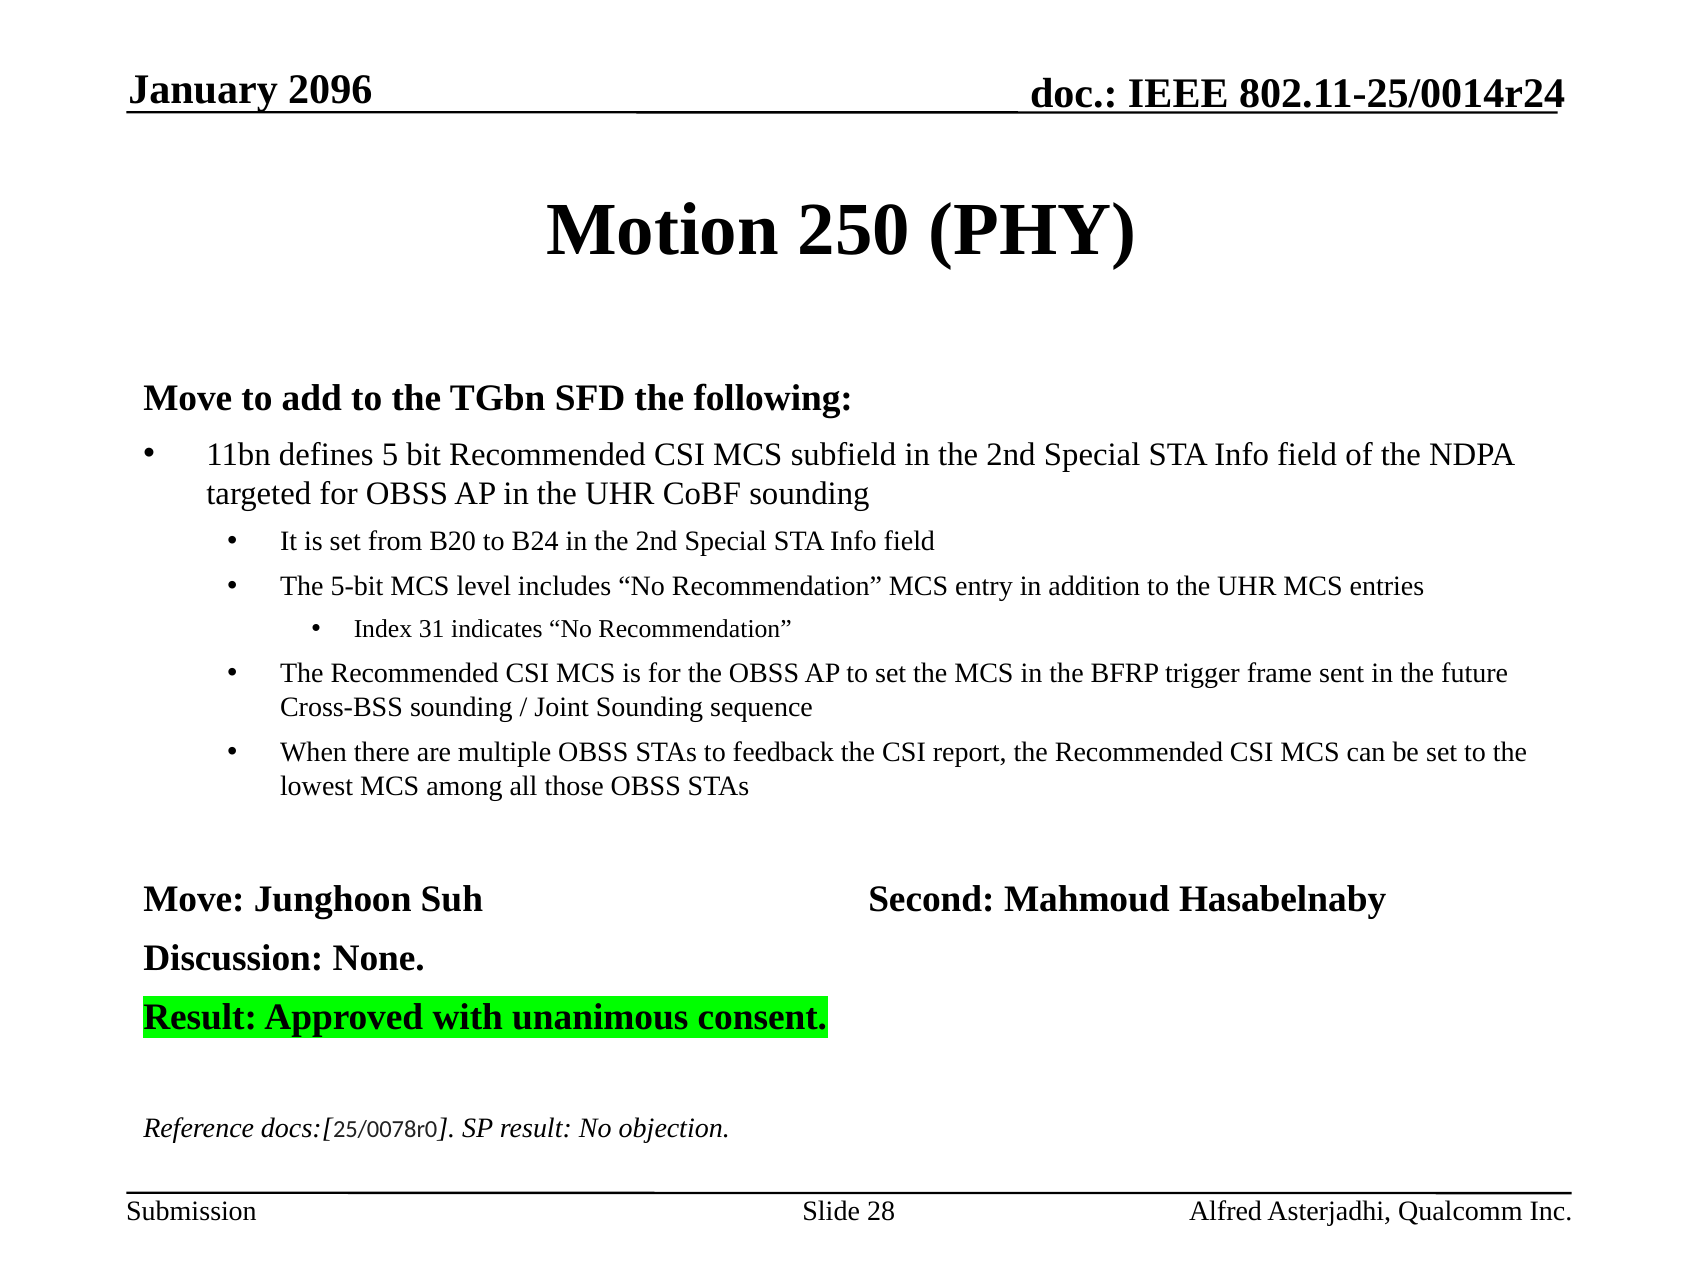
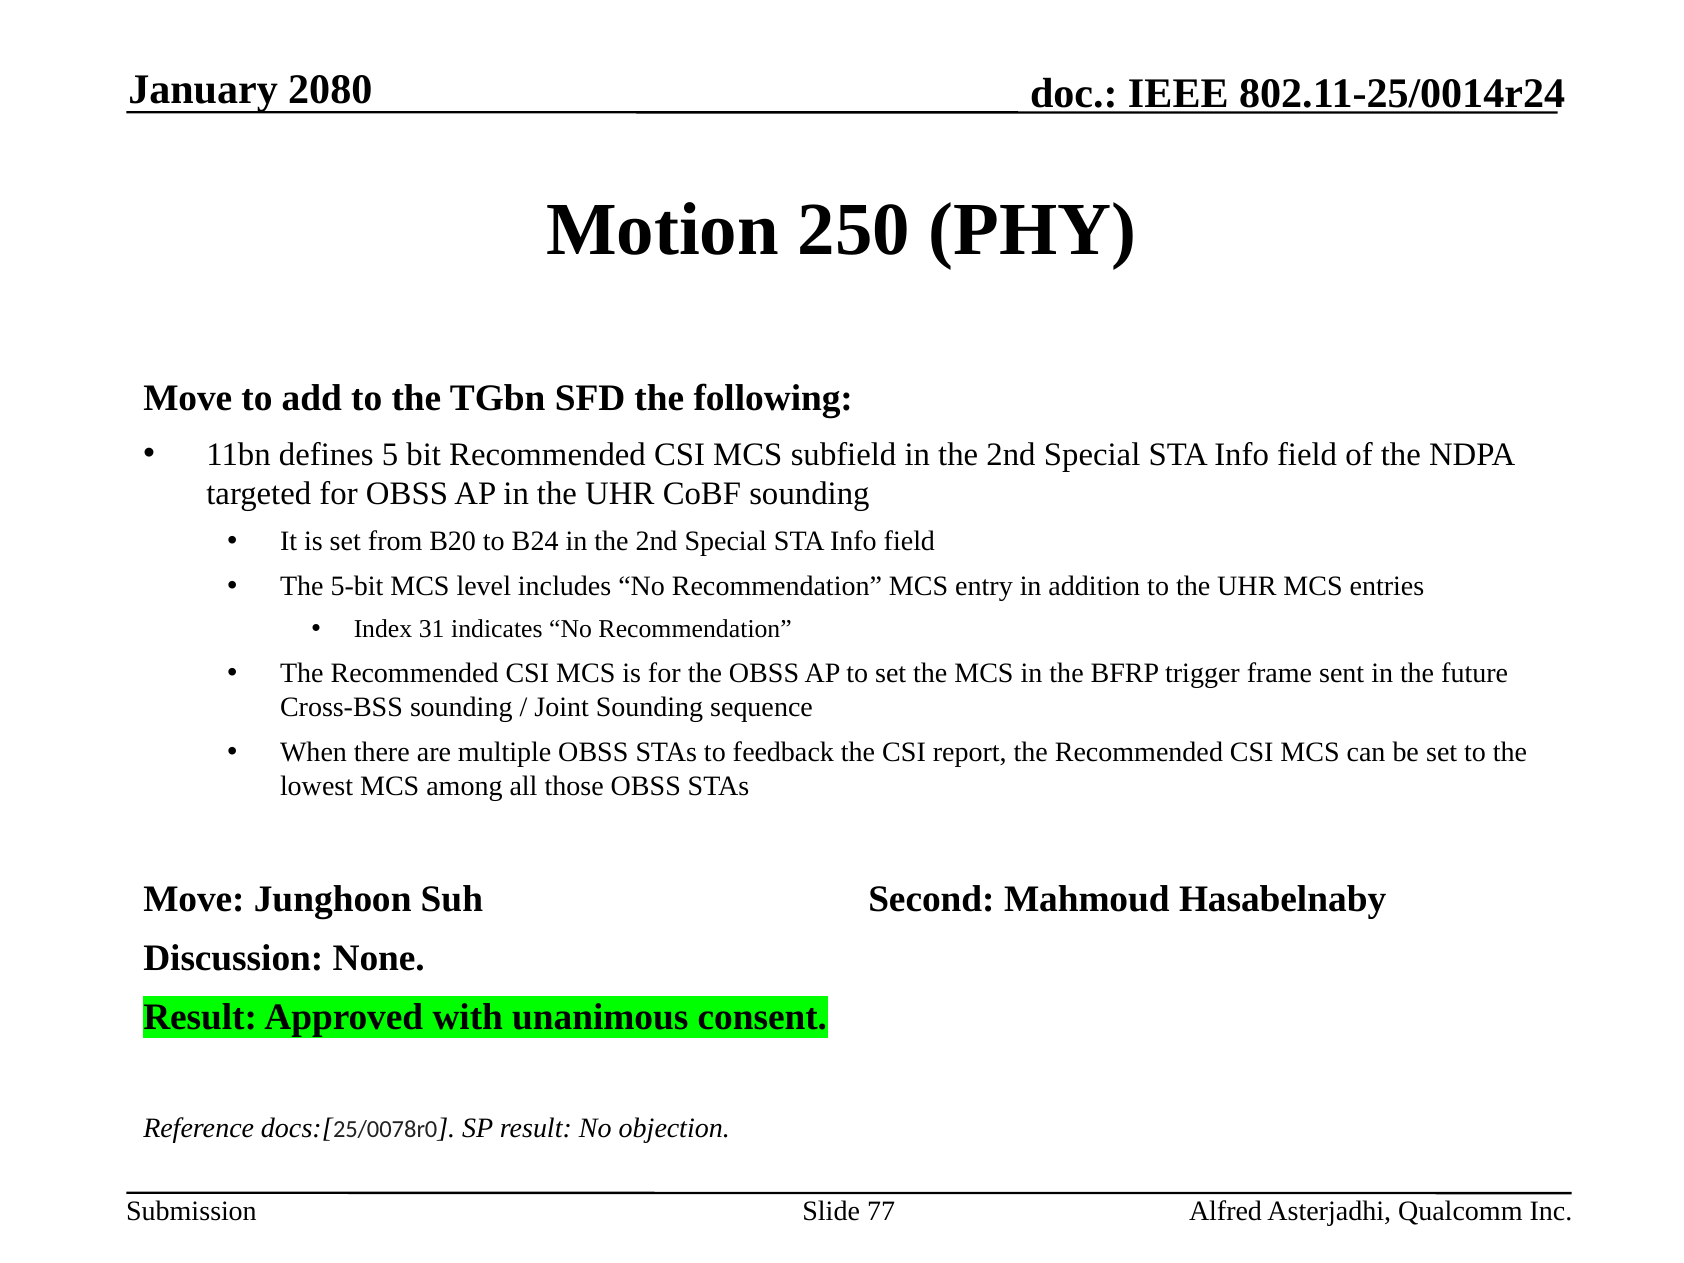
2096: 2096 -> 2080 (330, 89)
28: 28 -> 77 (881, 1211)
